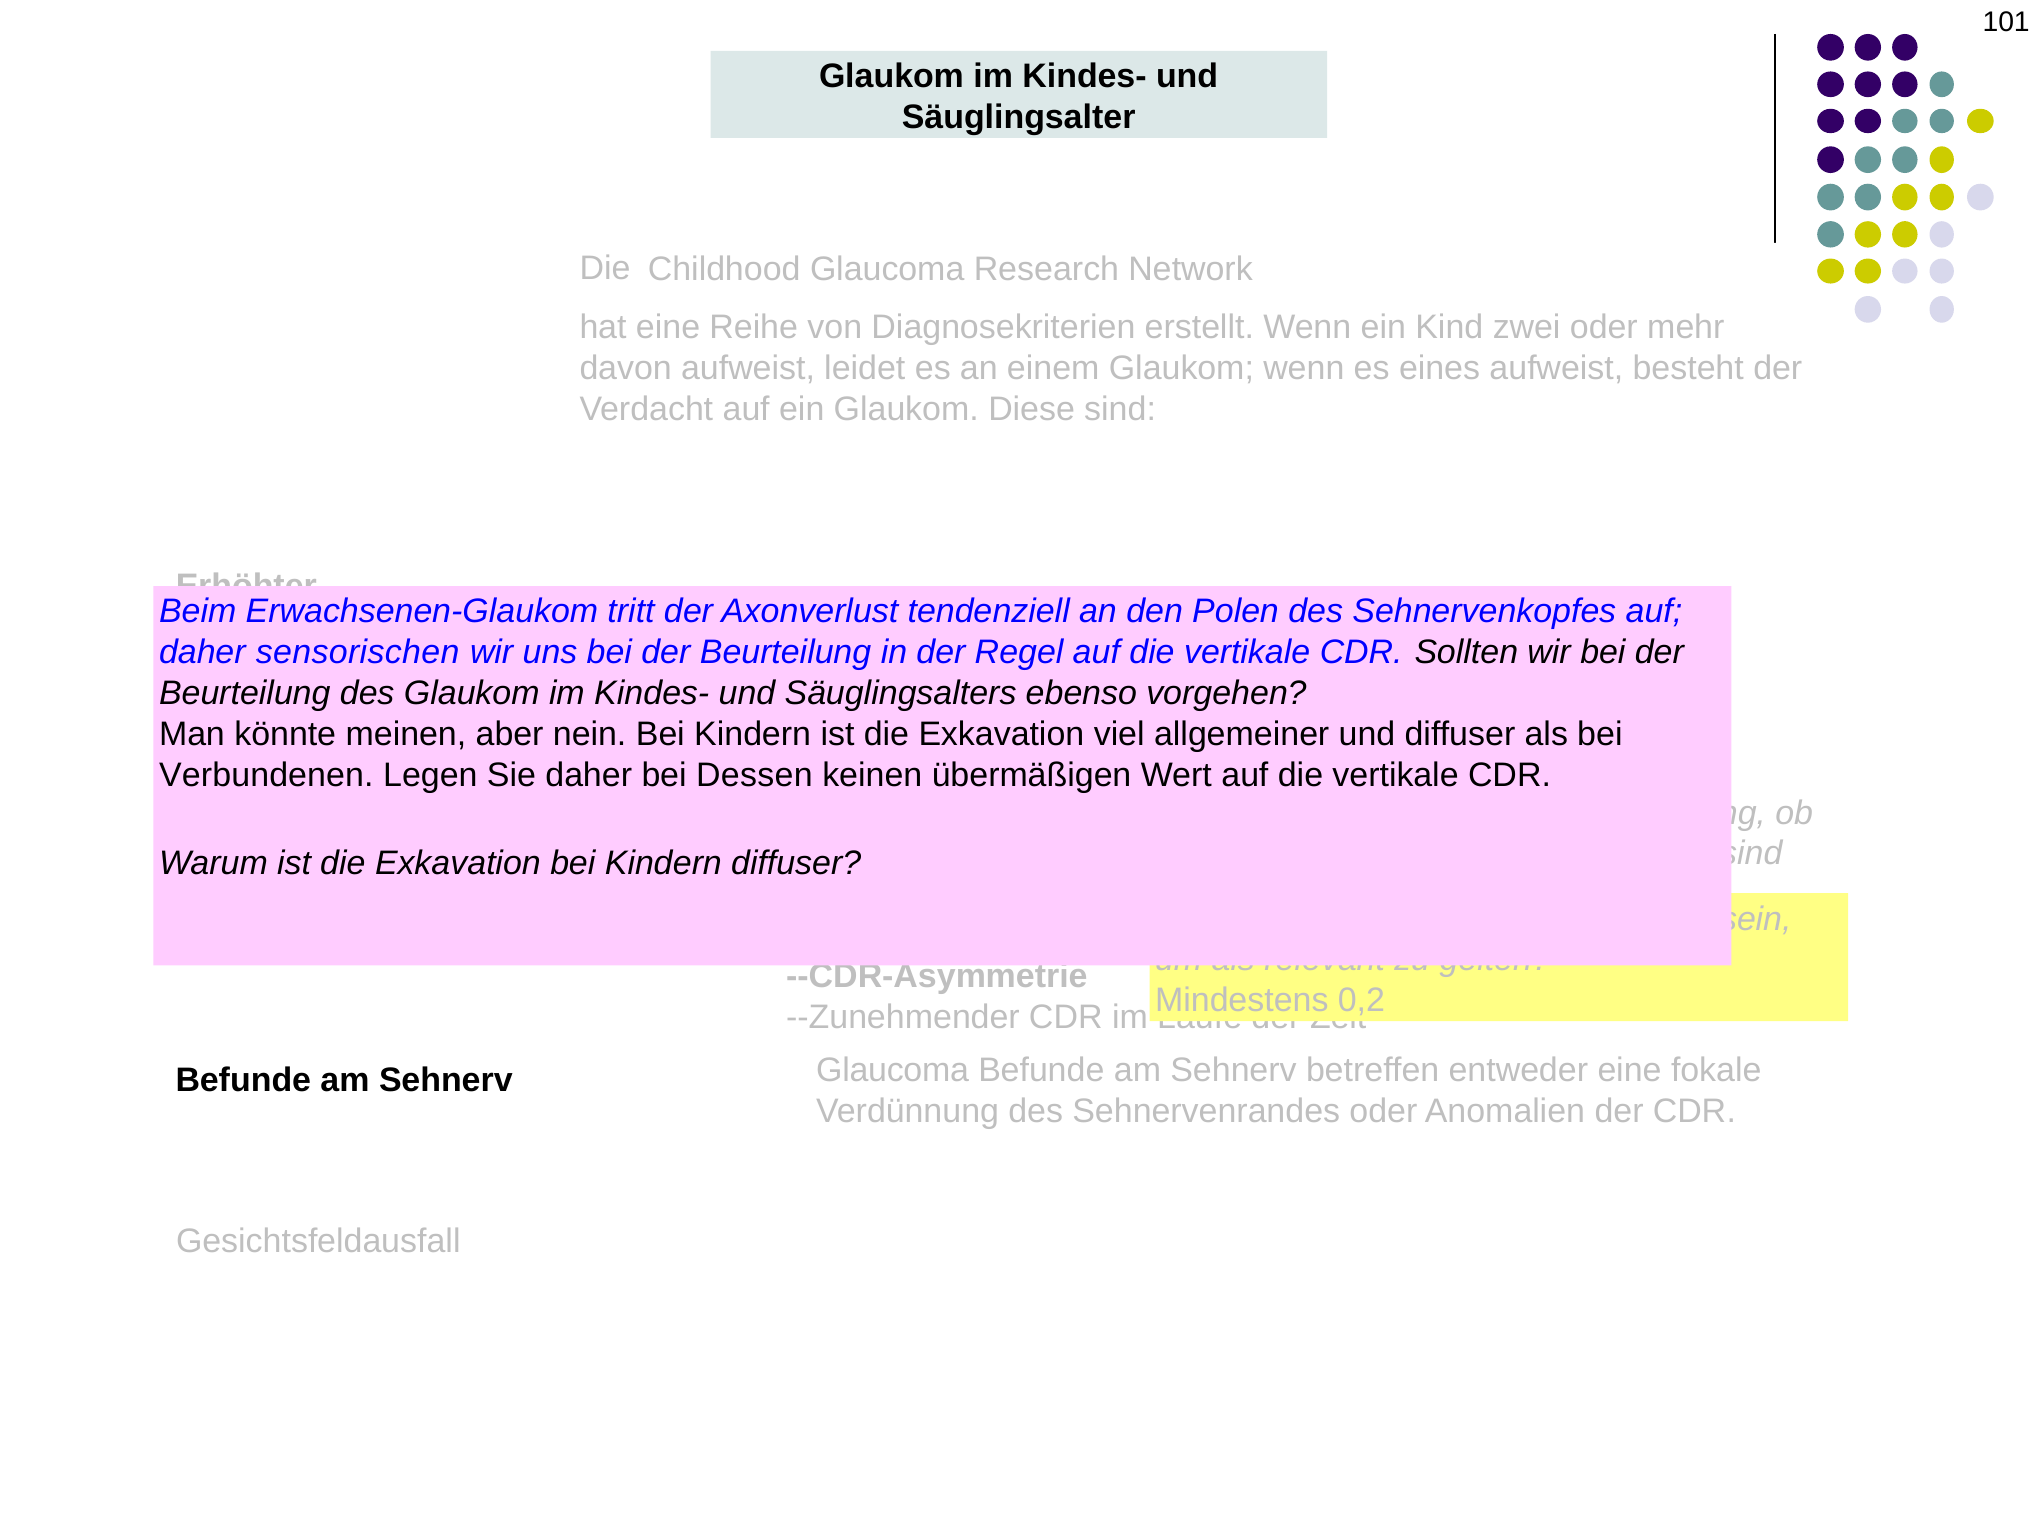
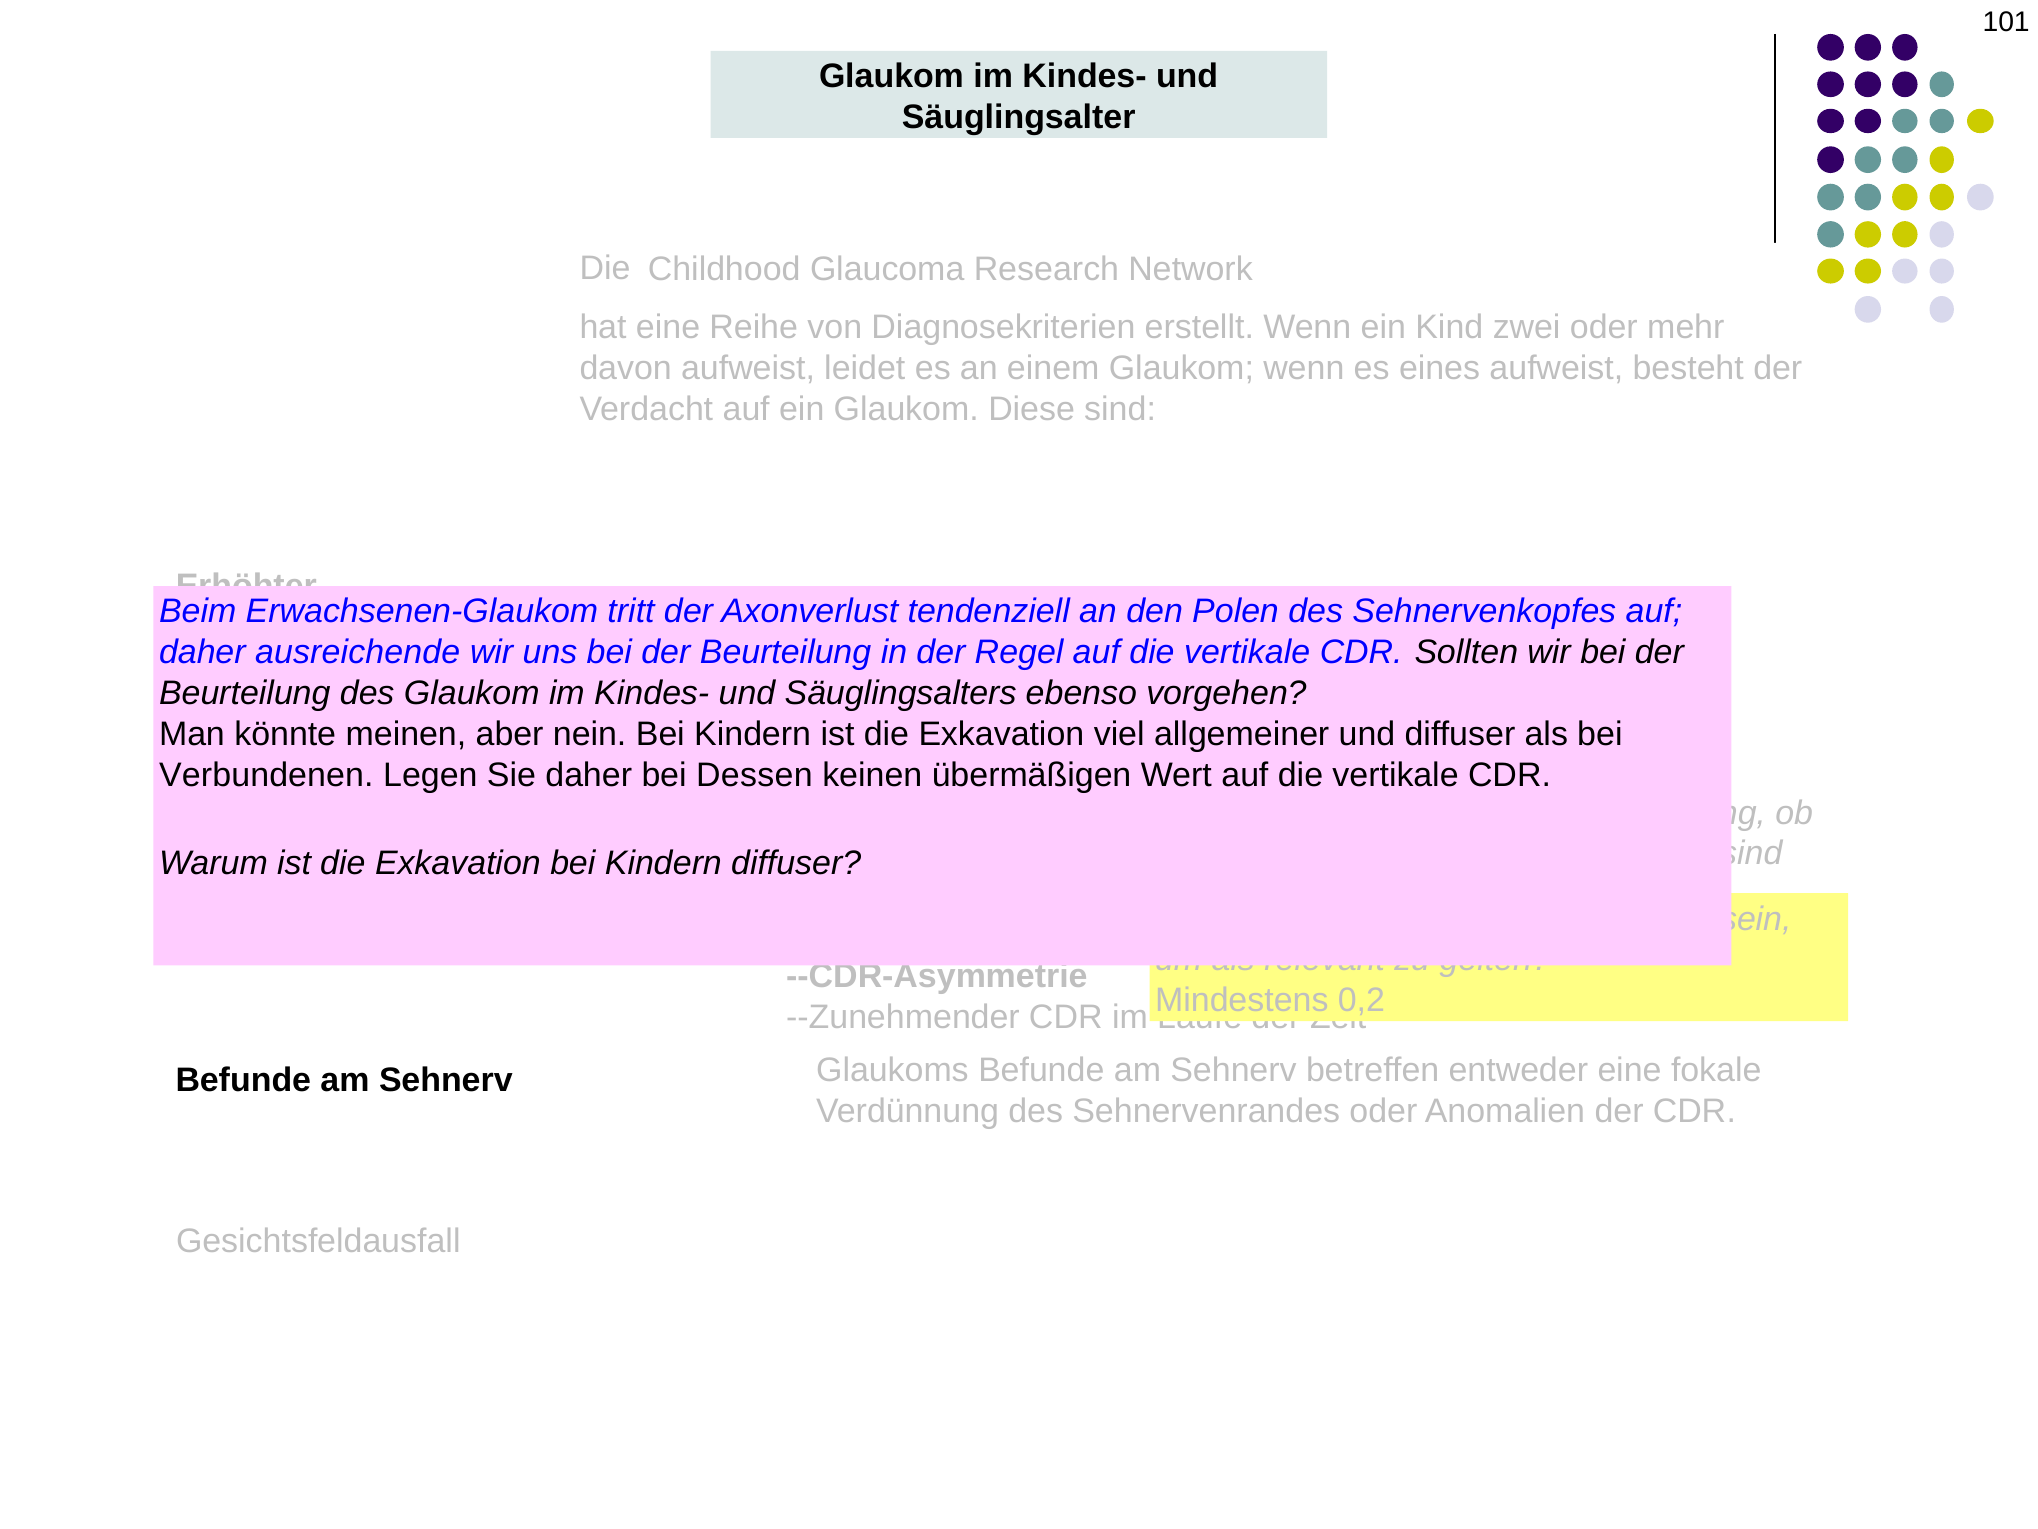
sensorischen: sensorischen -> ausreichende (358, 652)
Sehnerv Glaucoma: Glaucoma -> Glaukoms (892, 1070)
